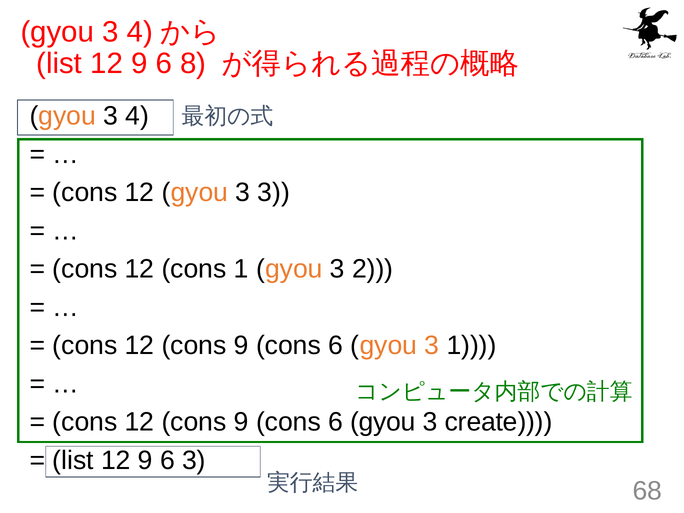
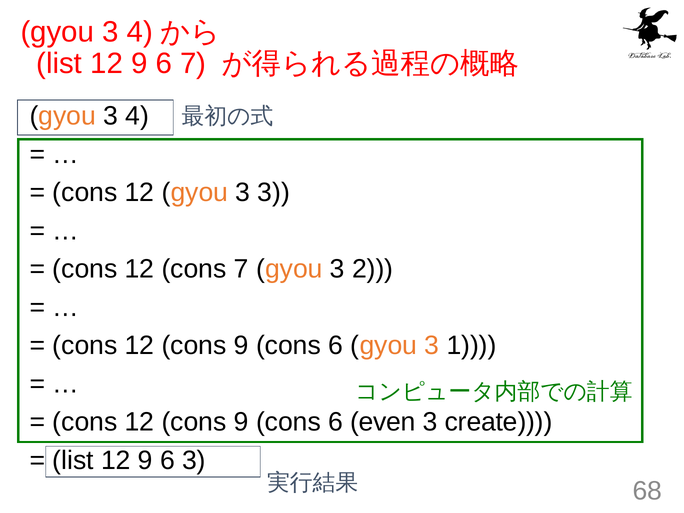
6 8: 8 -> 7 (193, 64)
cons 1: 1 -> 7 (241, 269)
gyou: gyou -> even (383, 422)
